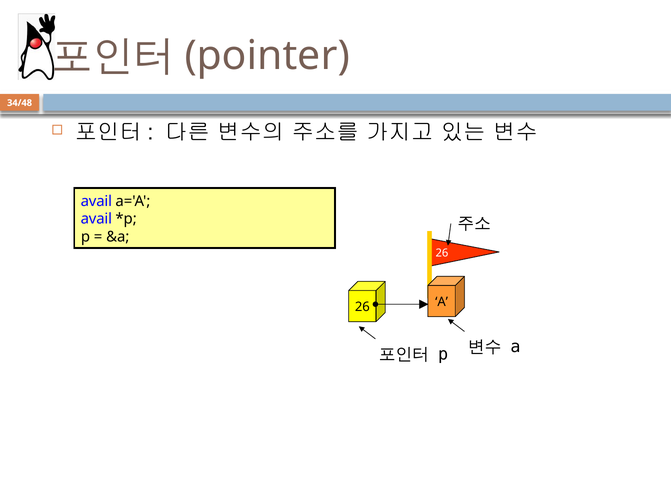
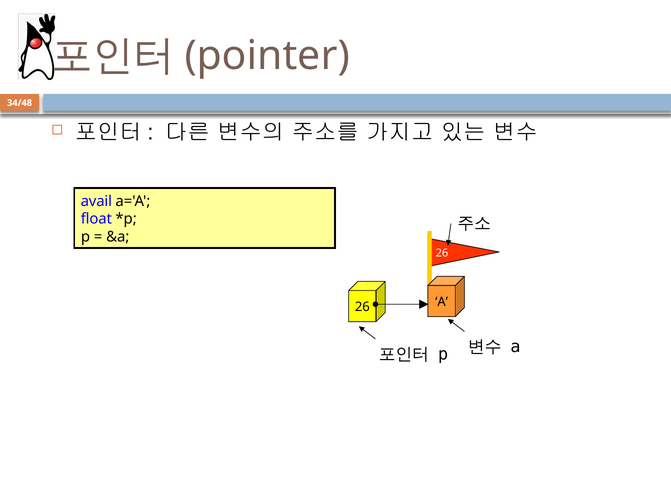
avail: avail -> float (96, 219)
